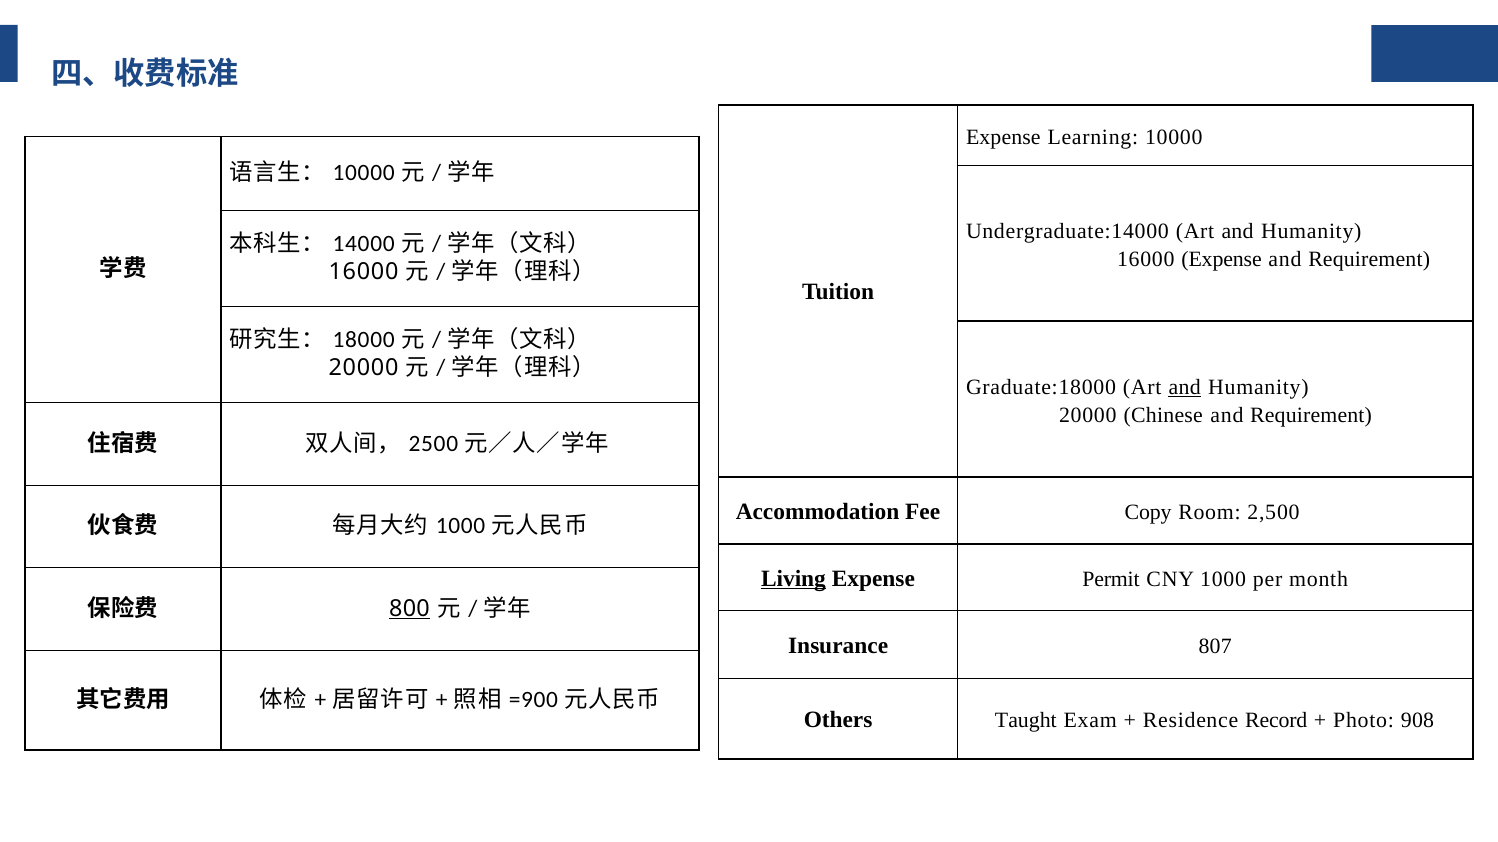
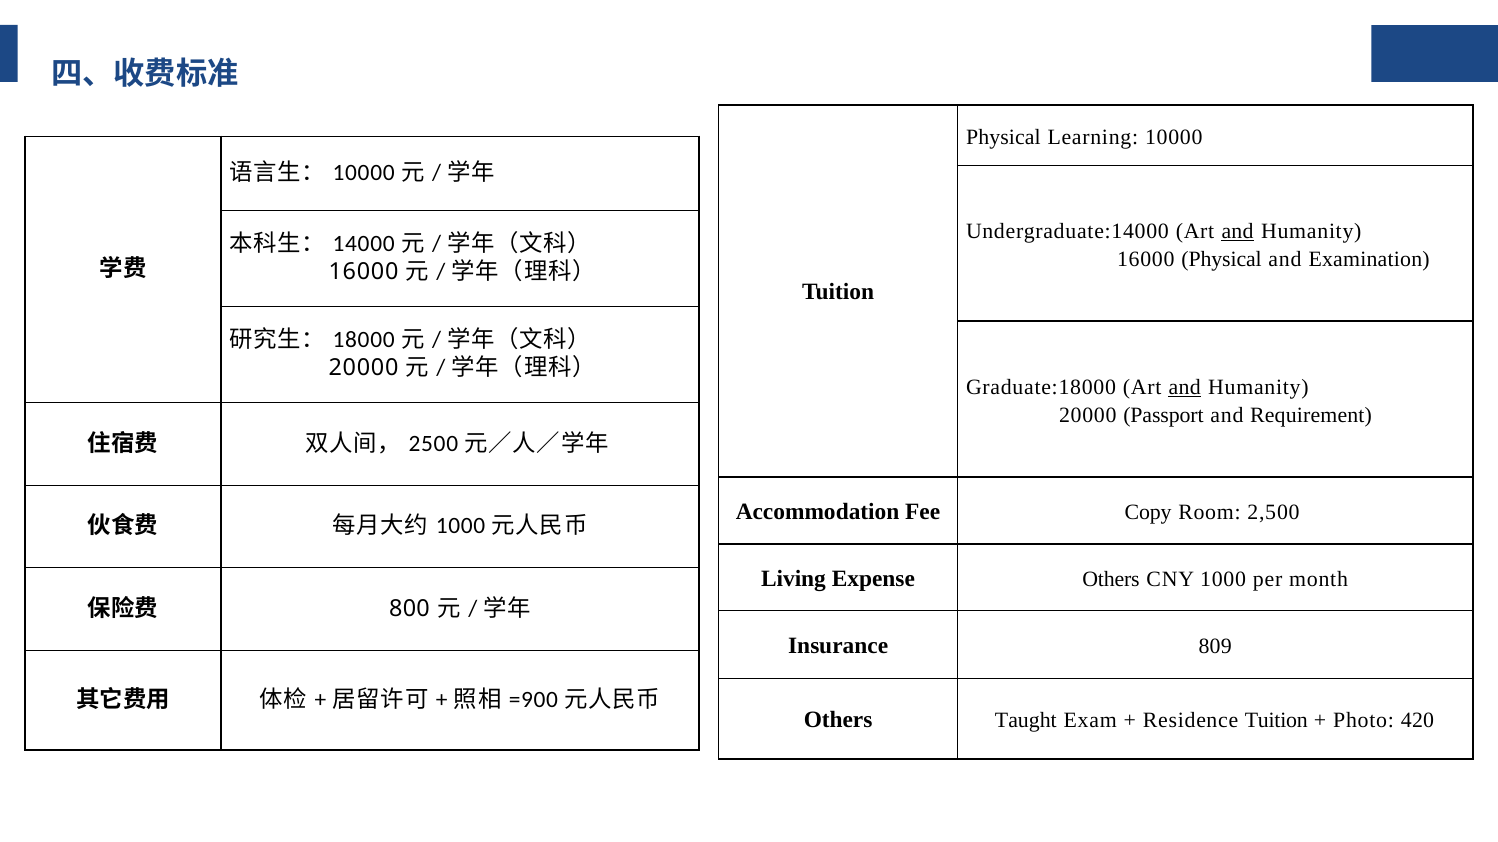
Expense: Expense -> Physical (1003, 138)
and underline: none -> present (1238, 232)
16000 Expense: Expense -> Physical (1222, 260)
Requirement: Requirement -> Examination (1369, 260)
Chinese: Chinese -> Passport (1163, 415)
Living underline: present -> none (794, 579)
Expense Permit: Permit -> Others (1111, 580)
800 underline: present -> none (410, 609)
807: 807 -> 809 (1215, 647)
Residence Record: Record -> Tuition (1276, 721)
908: 908 -> 420 (1418, 721)
